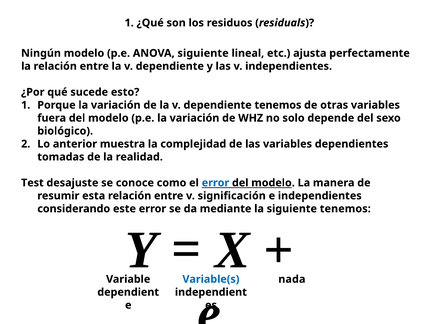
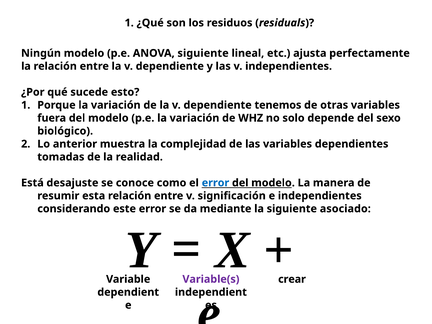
Test: Test -> Está (32, 183)
siguiente tenemos: tenemos -> asociado (345, 209)
Variable(s colour: blue -> purple (211, 279)
nada: nada -> crear (292, 279)
